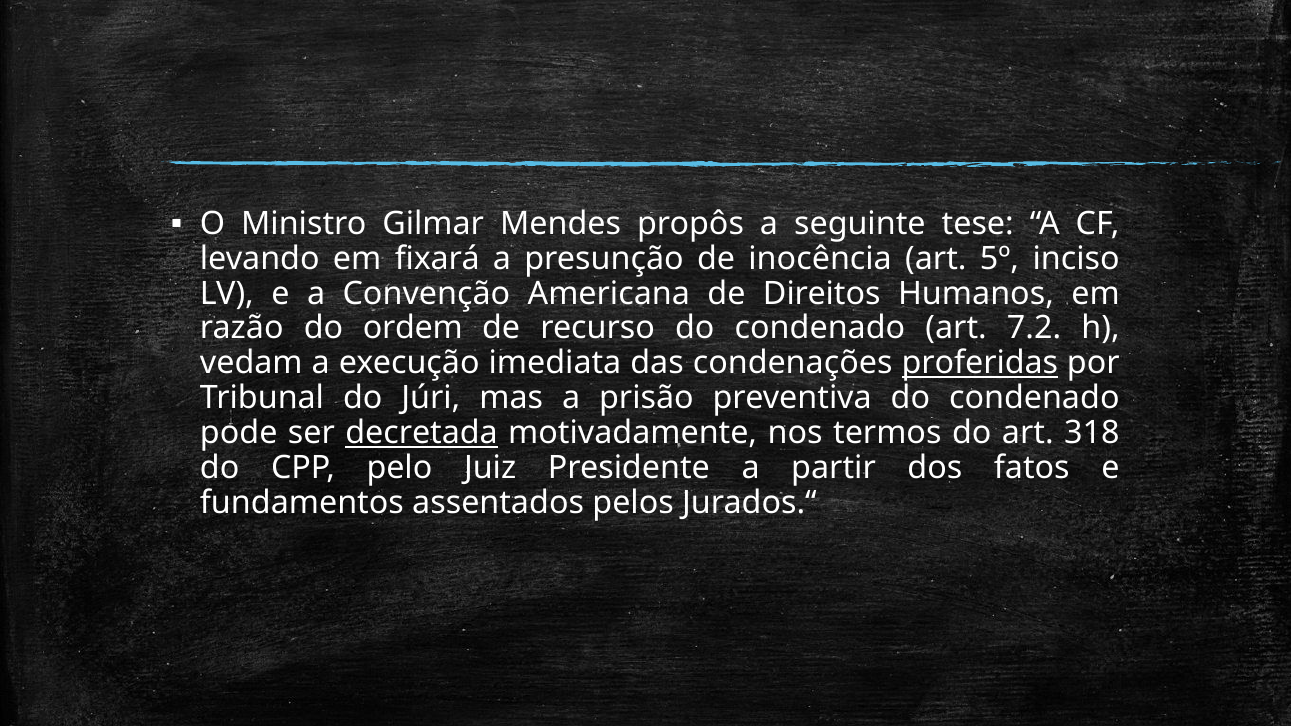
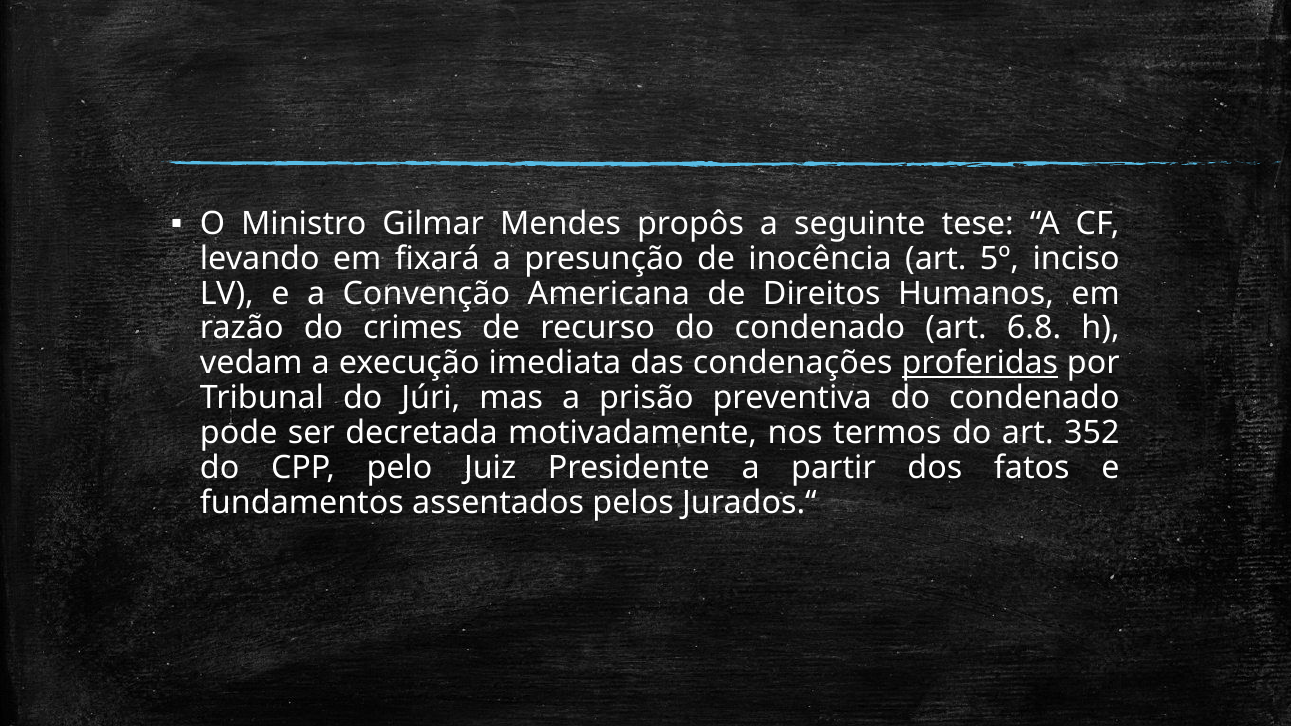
ordem: ordem -> crimes (413, 328)
7.2: 7.2 -> 6.8 (1034, 328)
decretada underline: present -> none (422, 433)
318: 318 -> 352 (1092, 433)
